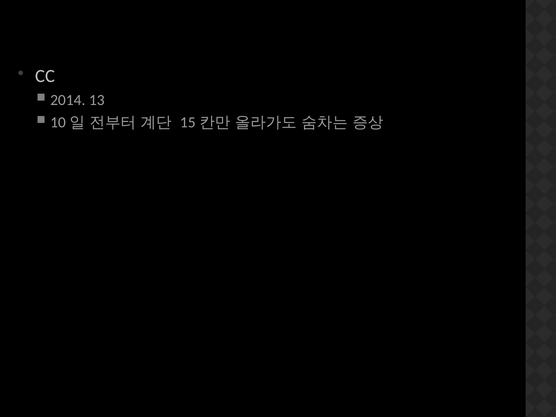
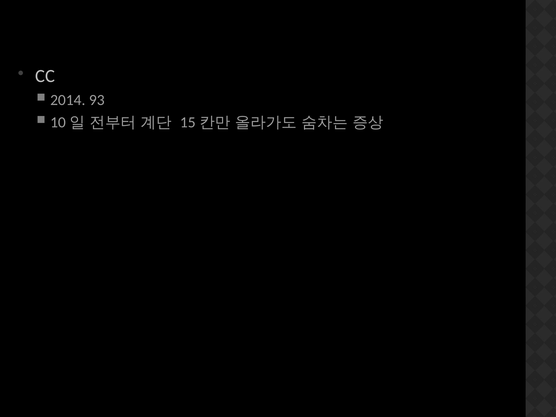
13: 13 -> 93 (97, 100)
